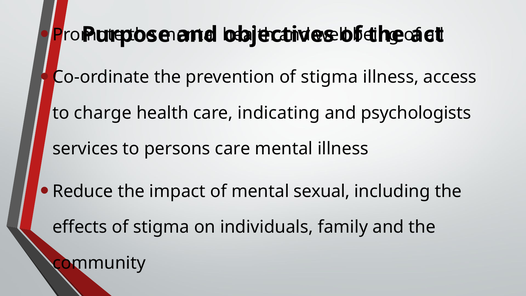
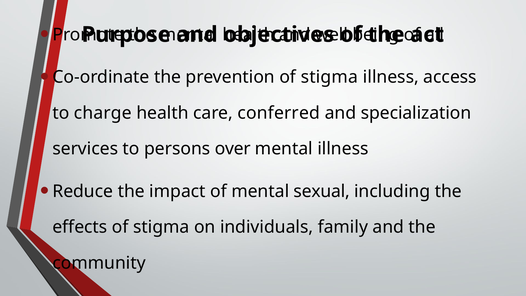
indicating: indicating -> conferred (279, 113)
psychologists: psychologists -> specialization (416, 113)
persons care: care -> over (233, 149)
